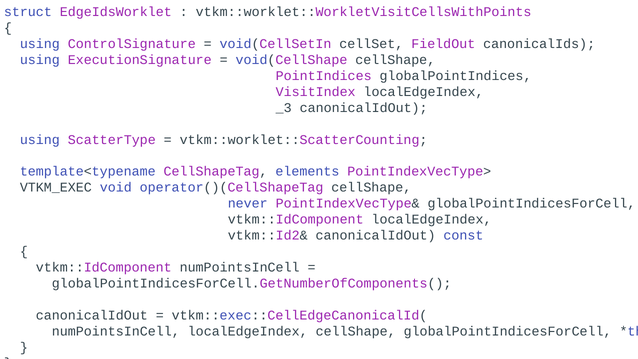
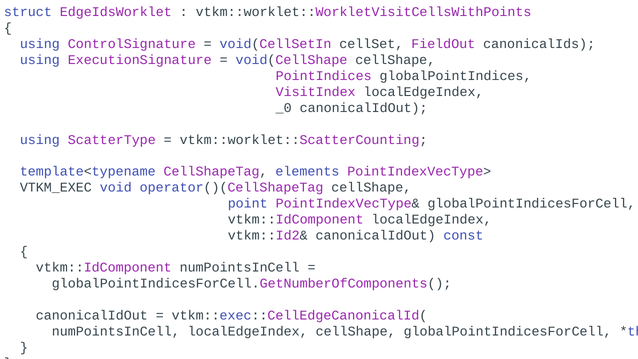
_3: _3 -> _0 (284, 108)
never: never -> point (248, 203)
